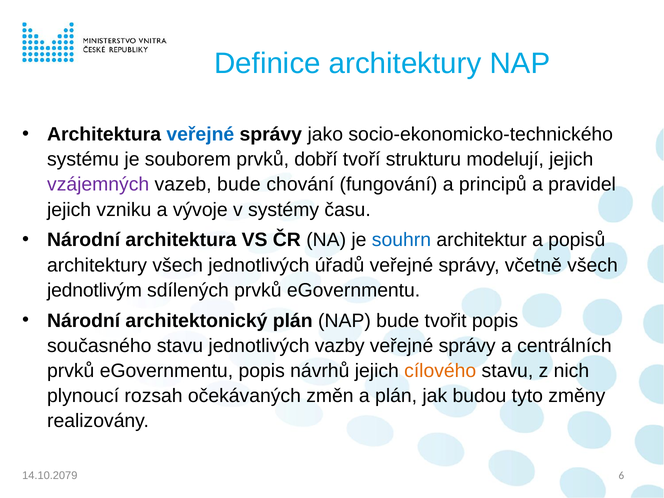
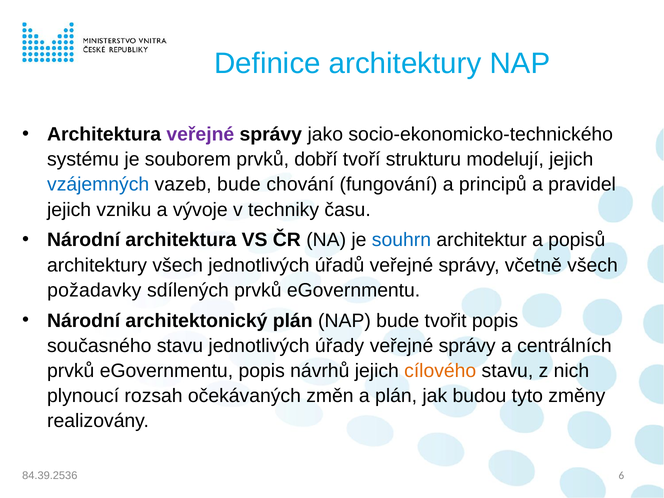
veřejné colour: blue -> purple (200, 134)
vzájemných colour: purple -> blue (98, 185)
systémy: systémy -> techniky (284, 210)
jednotlivým: jednotlivým -> požadavky (94, 290)
vazby: vazby -> úřady (340, 346)
14.10.2079: 14.10.2079 -> 84.39.2536 (50, 476)
